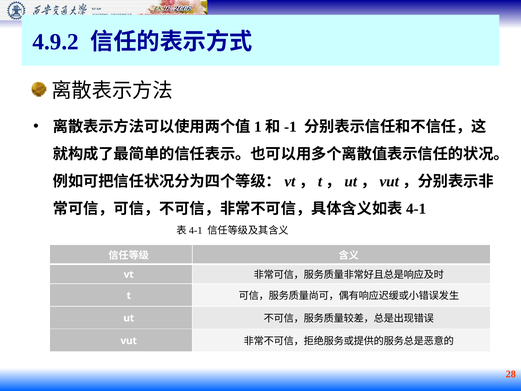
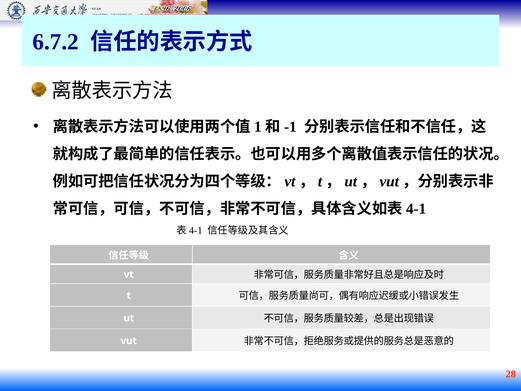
4.9.2: 4.9.2 -> 6.7.2 (56, 42)
